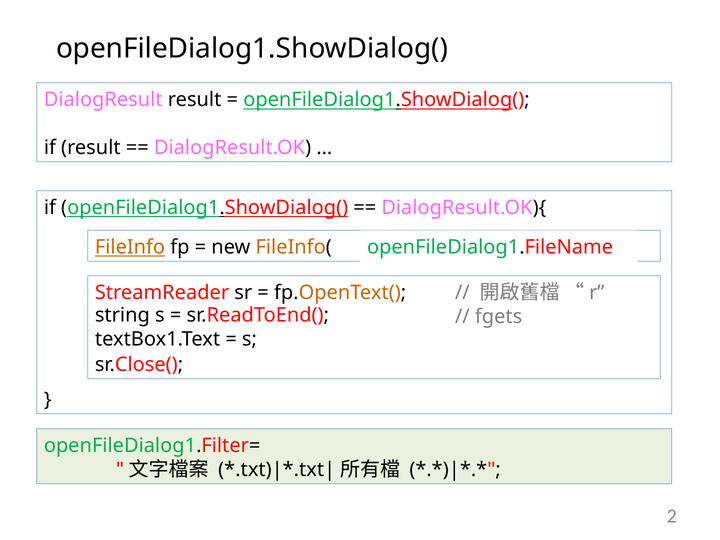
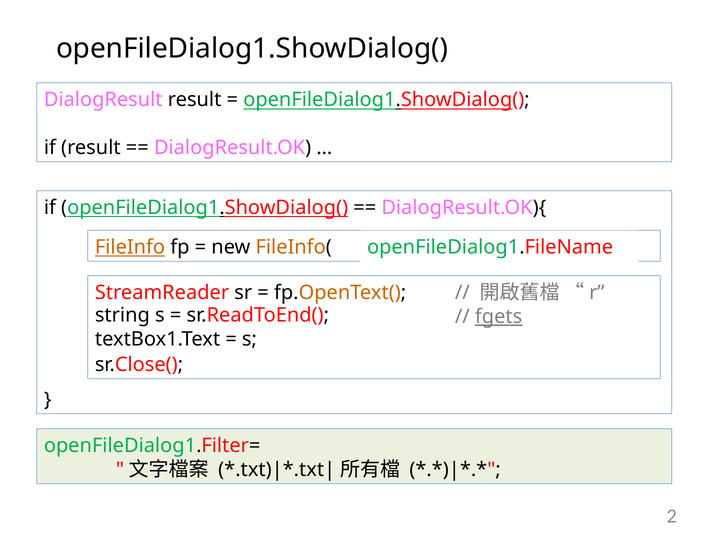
fgets underline: none -> present (499, 317)
